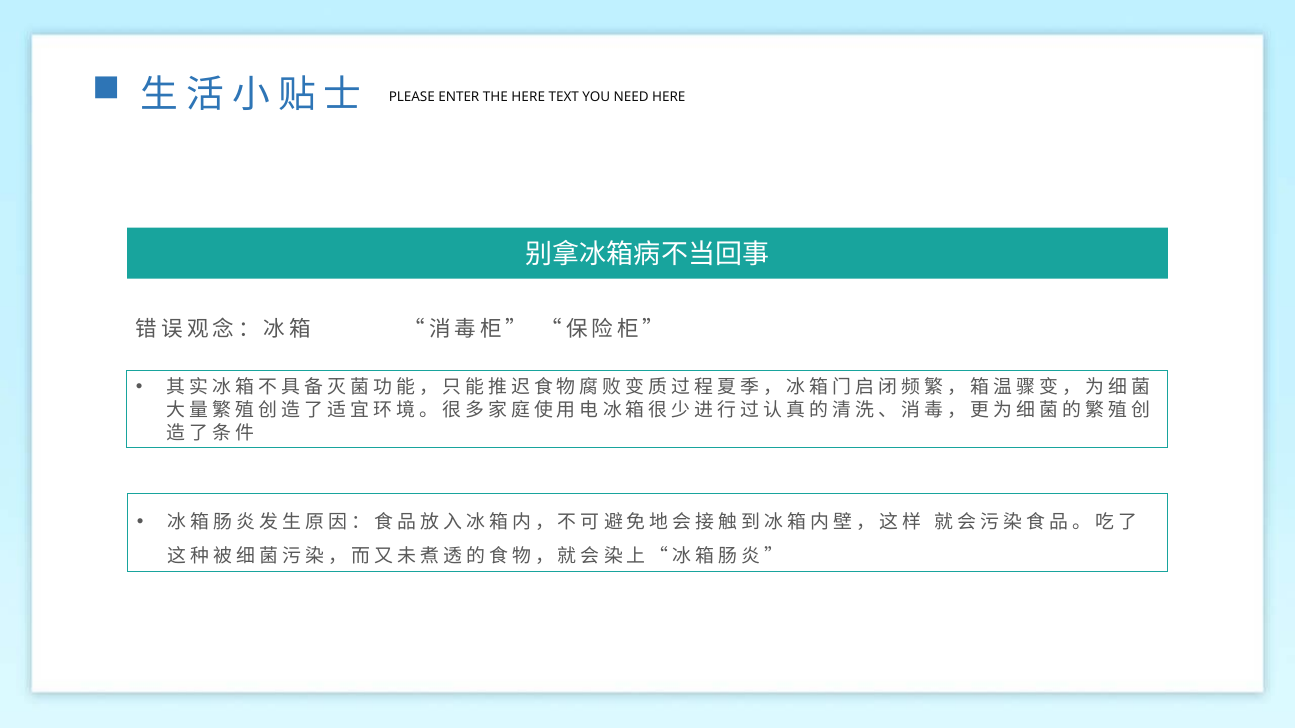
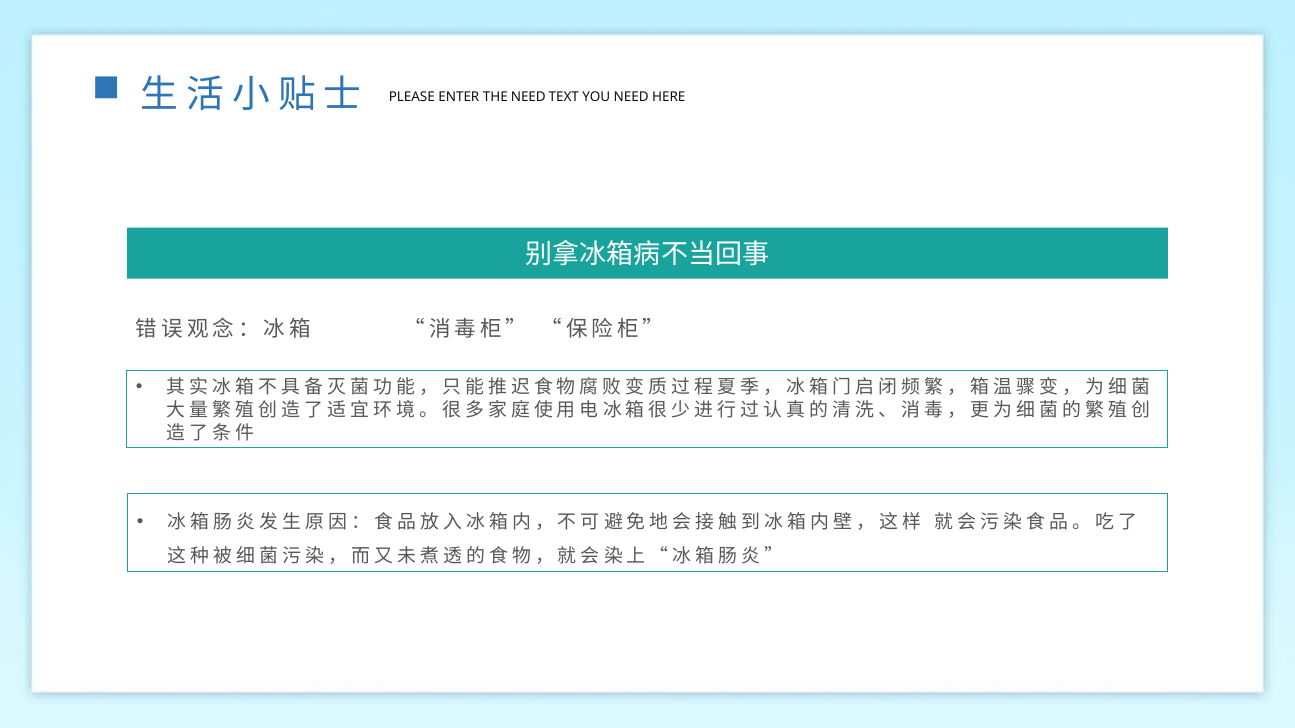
THE HERE: HERE -> NEED (528, 97)
